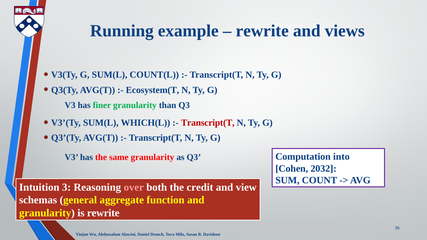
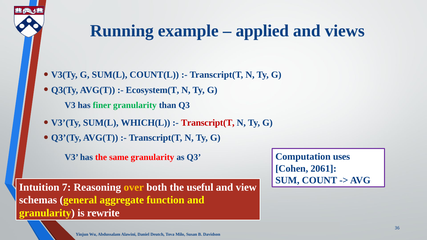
rewrite: rewrite -> applied (262, 31)
into: into -> uses (341, 157)
2032: 2032 -> 2061 (324, 169)
3: 3 -> 7 (66, 187)
over colour: pink -> yellow (134, 187)
credit: credit -> useful (200, 187)
